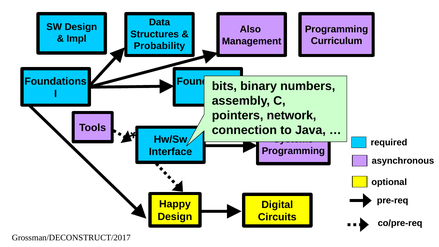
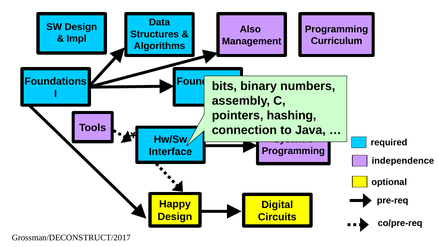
Probability: Probability -> Algorithms (159, 46)
network: network -> hashing (292, 116)
asynchronous: asynchronous -> independence (403, 161)
